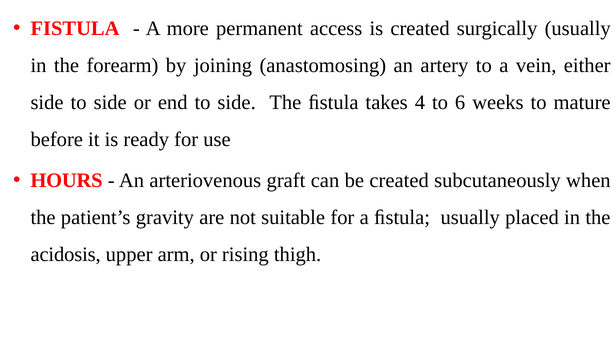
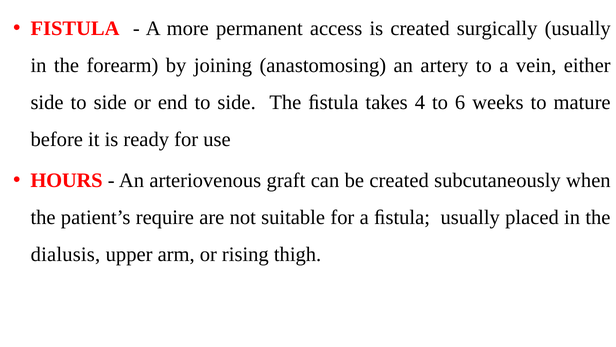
gravity: gravity -> require (165, 217)
acidosis: acidosis -> dialusis (65, 254)
